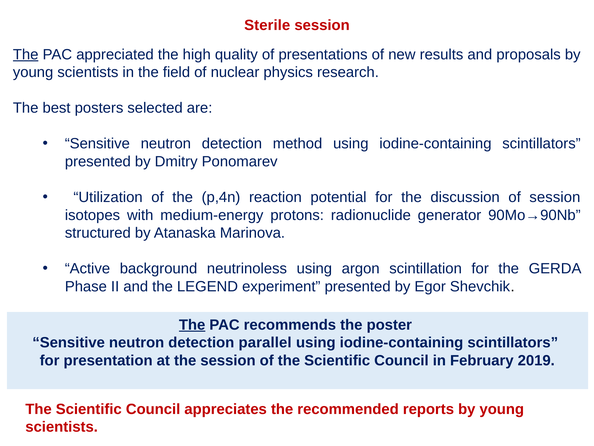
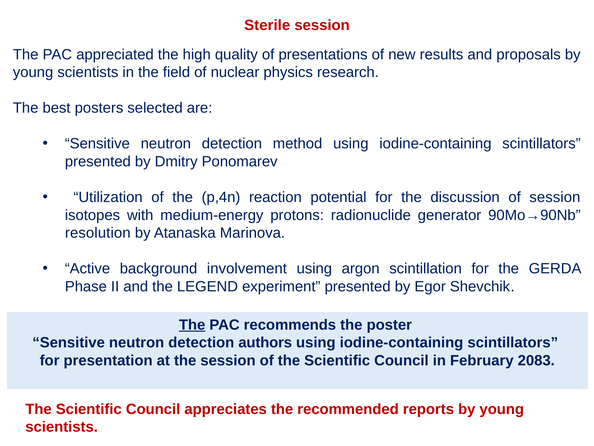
The underline: present -> none (26, 54)
structured: structured -> resolution (98, 233)
neutrinoless: neutrinoless -> involvement (247, 268)
parallel: parallel -> authors (265, 342)
2019: 2019 -> 2083 (536, 360)
